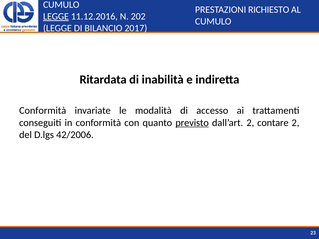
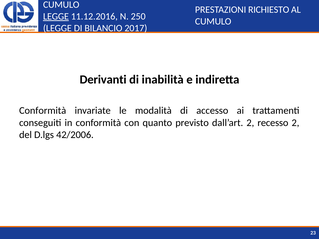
202: 202 -> 250 (138, 16)
Ritardata: Ritardata -> Derivanti (103, 80)
previsto underline: present -> none (192, 123)
contare: contare -> recesso (273, 123)
